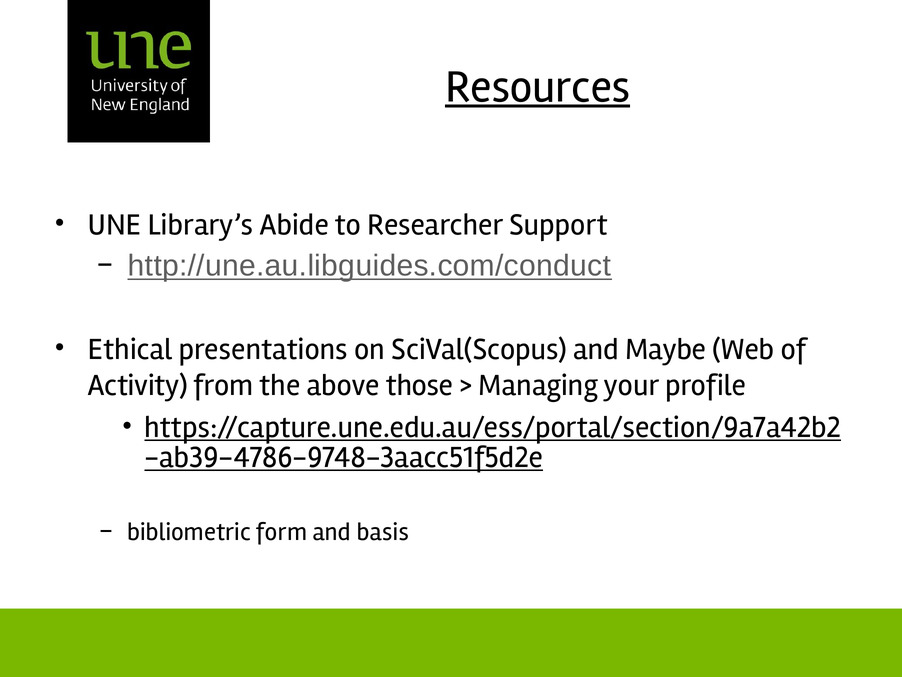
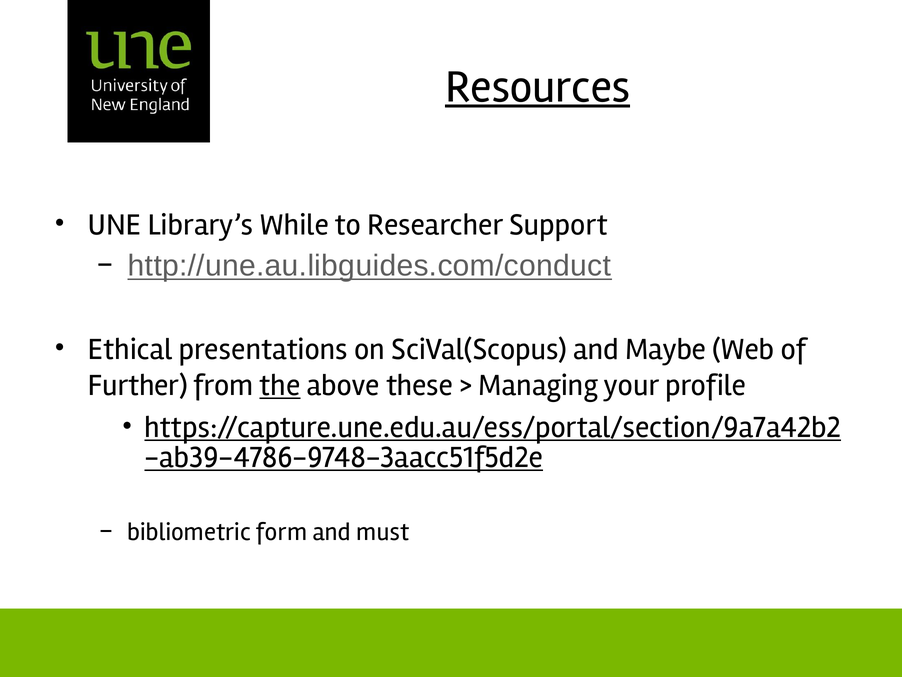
Abide: Abide -> While (294, 225)
Activity: Activity -> Further (138, 385)
the underline: none -> present (280, 385)
those: those -> these (420, 385)
basis: basis -> must (383, 532)
